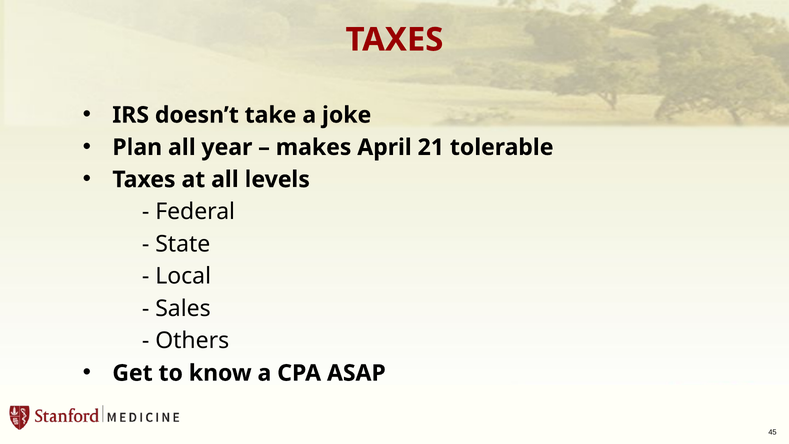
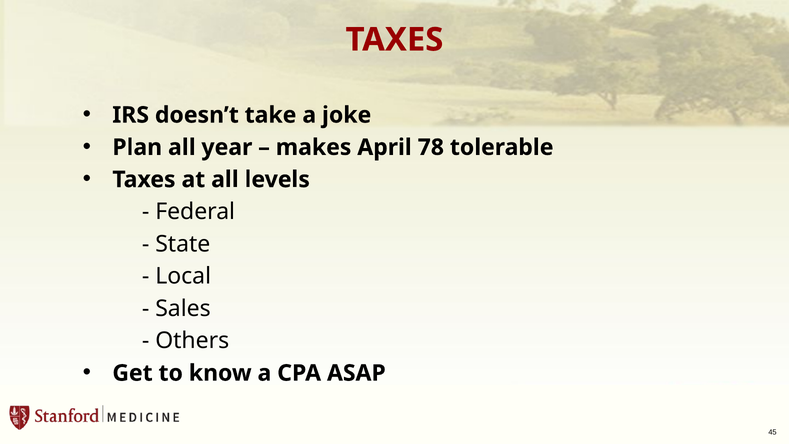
21: 21 -> 78 (431, 147)
